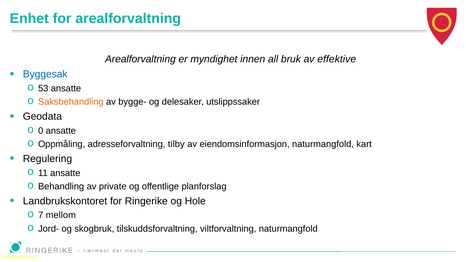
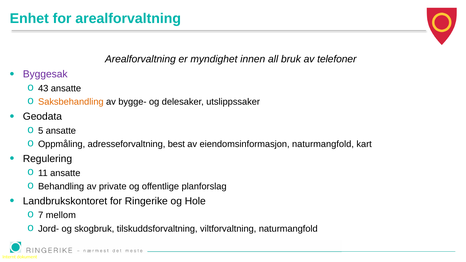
effektive: effektive -> telefoner (337, 59)
Byggesak colour: blue -> purple (45, 74)
53: 53 -> 43 (43, 88)
0: 0 -> 5 (41, 131)
tilby: tilby -> best (176, 144)
